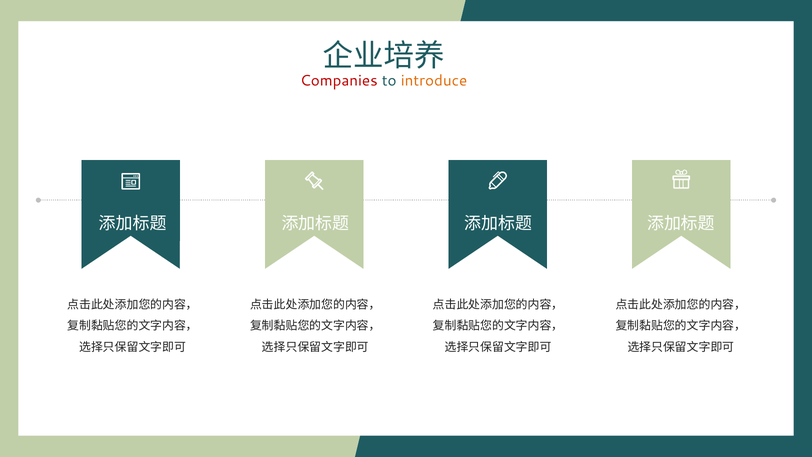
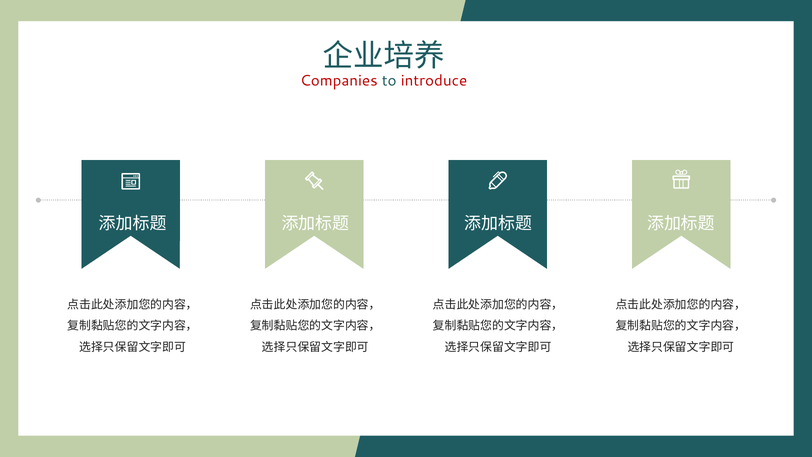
introduce colour: orange -> red (434, 81)
